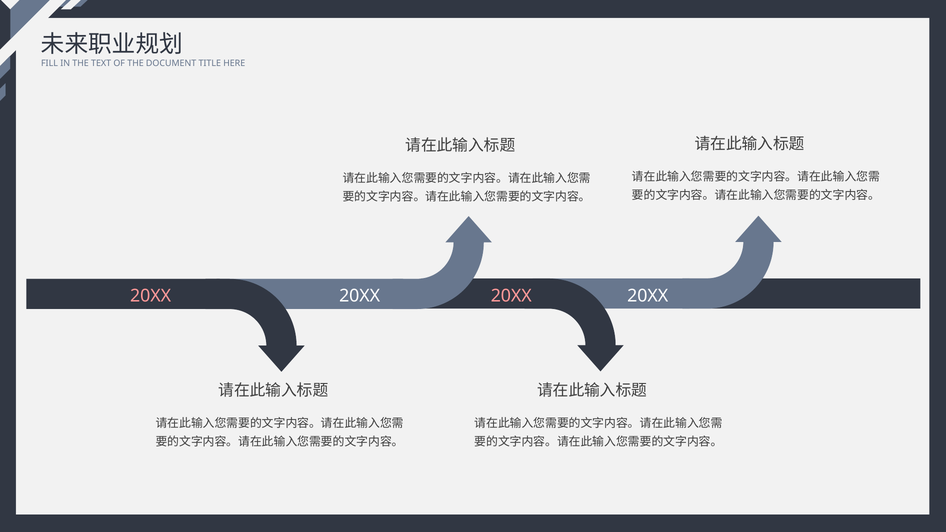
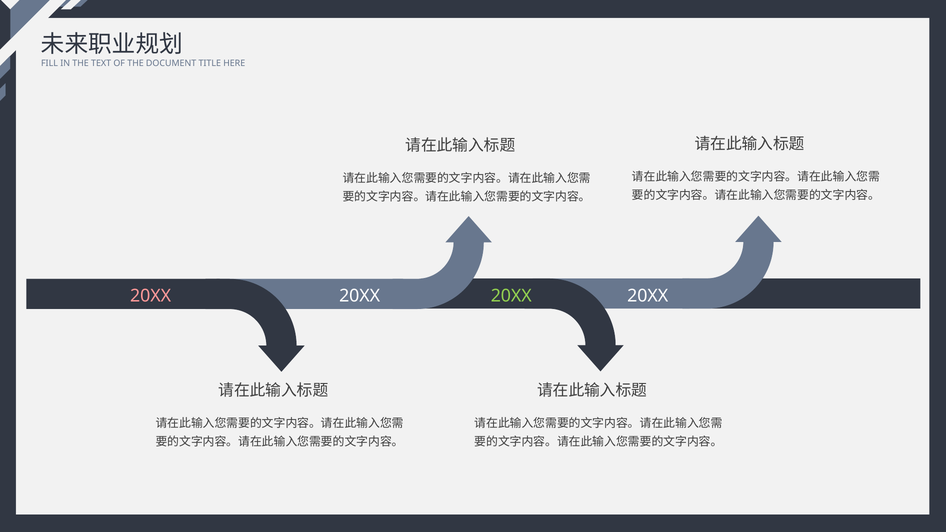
20XX colour: pink -> light green (511, 296)
